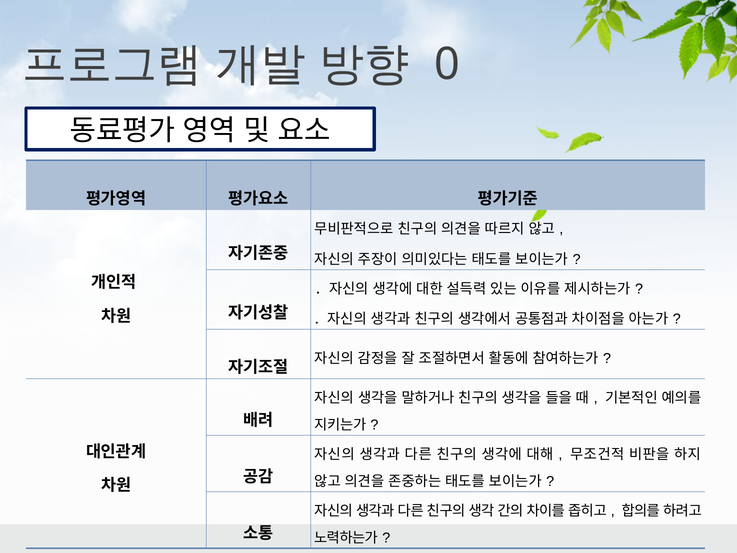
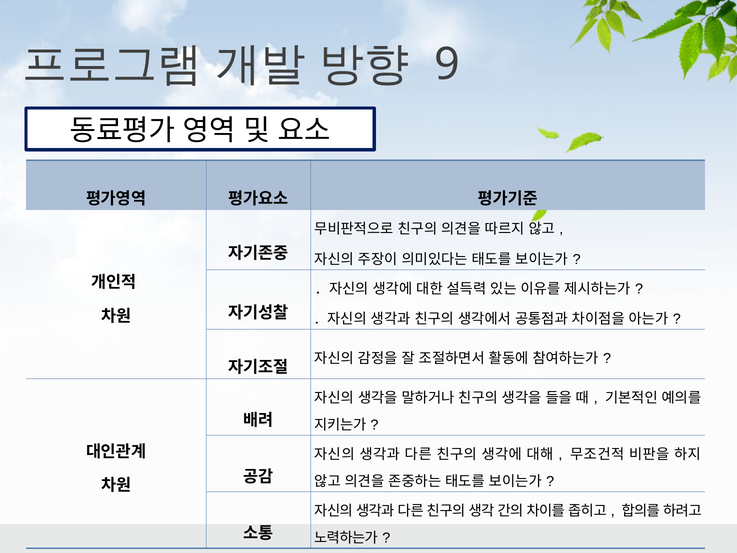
0: 0 -> 9 (447, 64)
